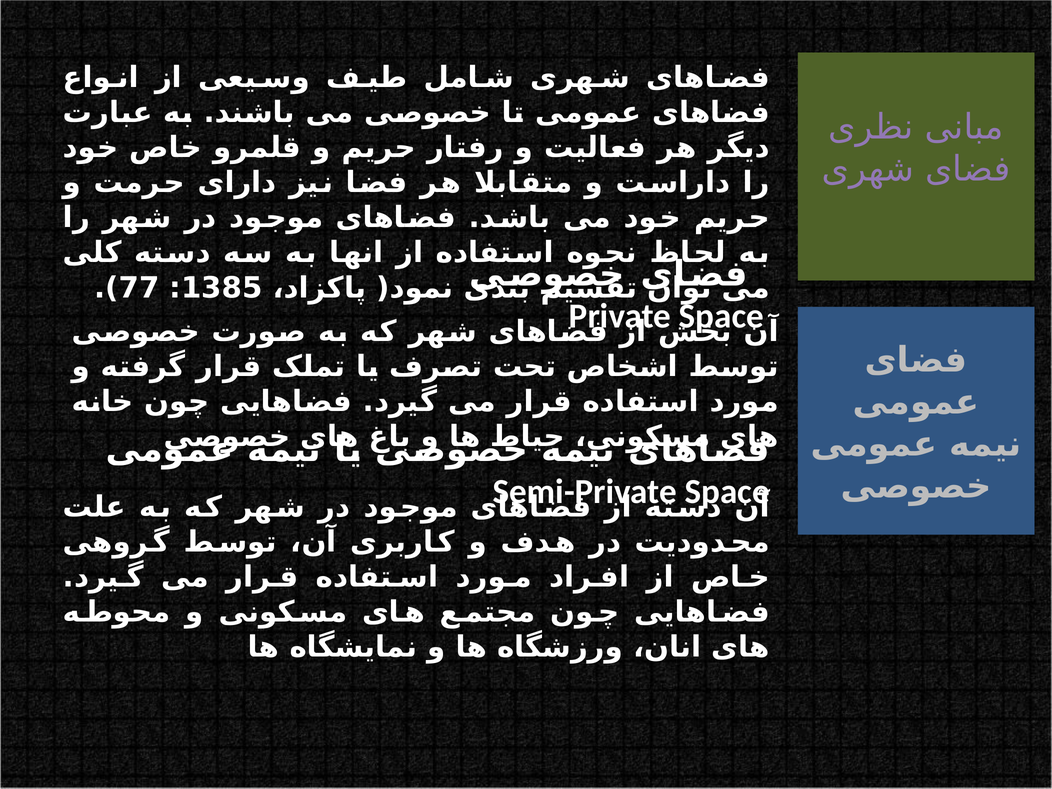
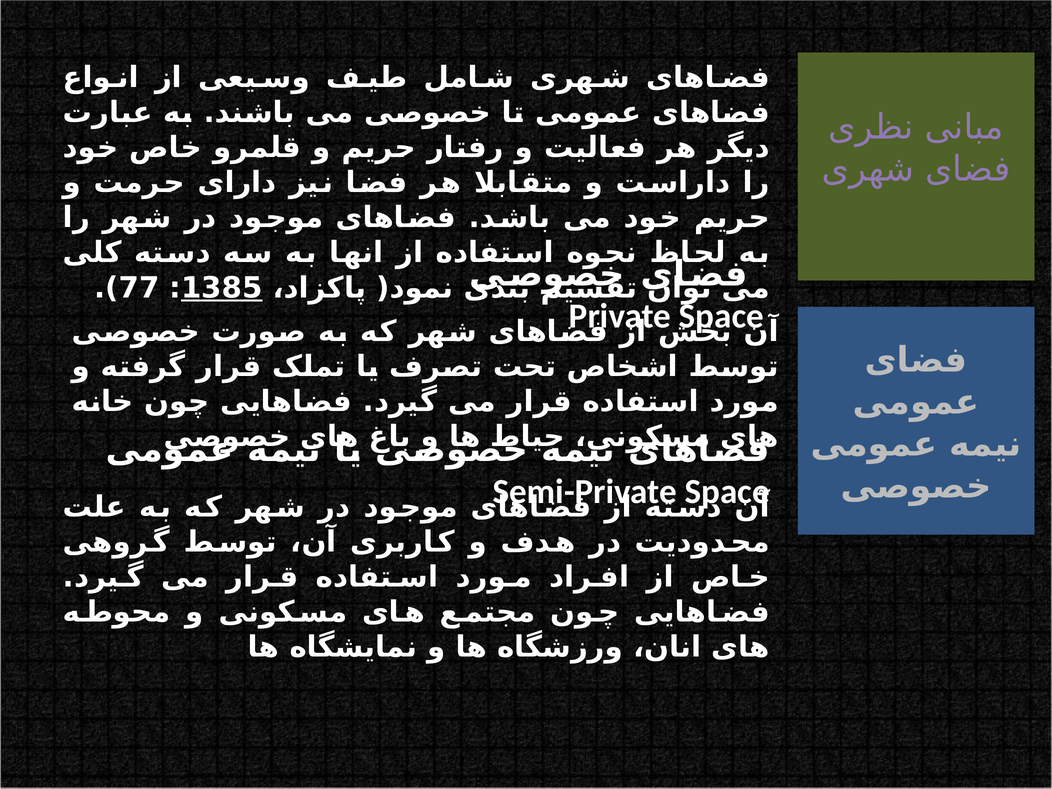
1385 underline: none -> present (222, 288)
